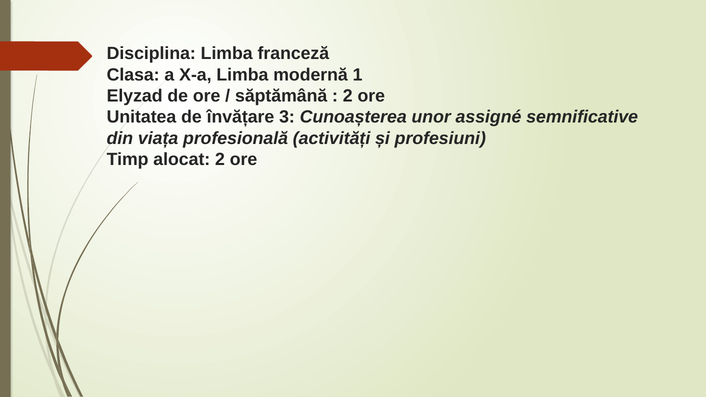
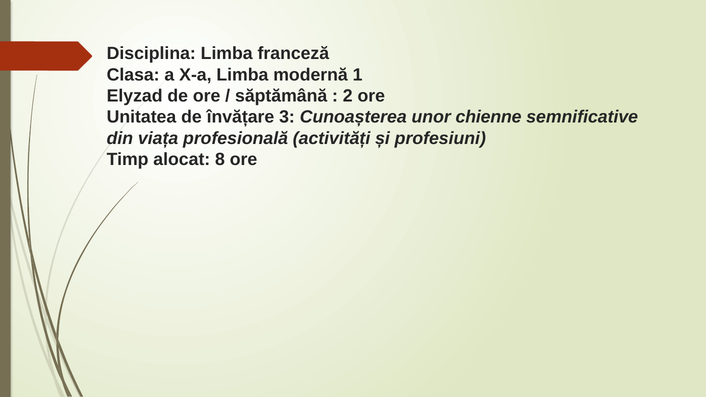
assigné: assigné -> chienne (489, 117)
alocat 2: 2 -> 8 (220, 159)
